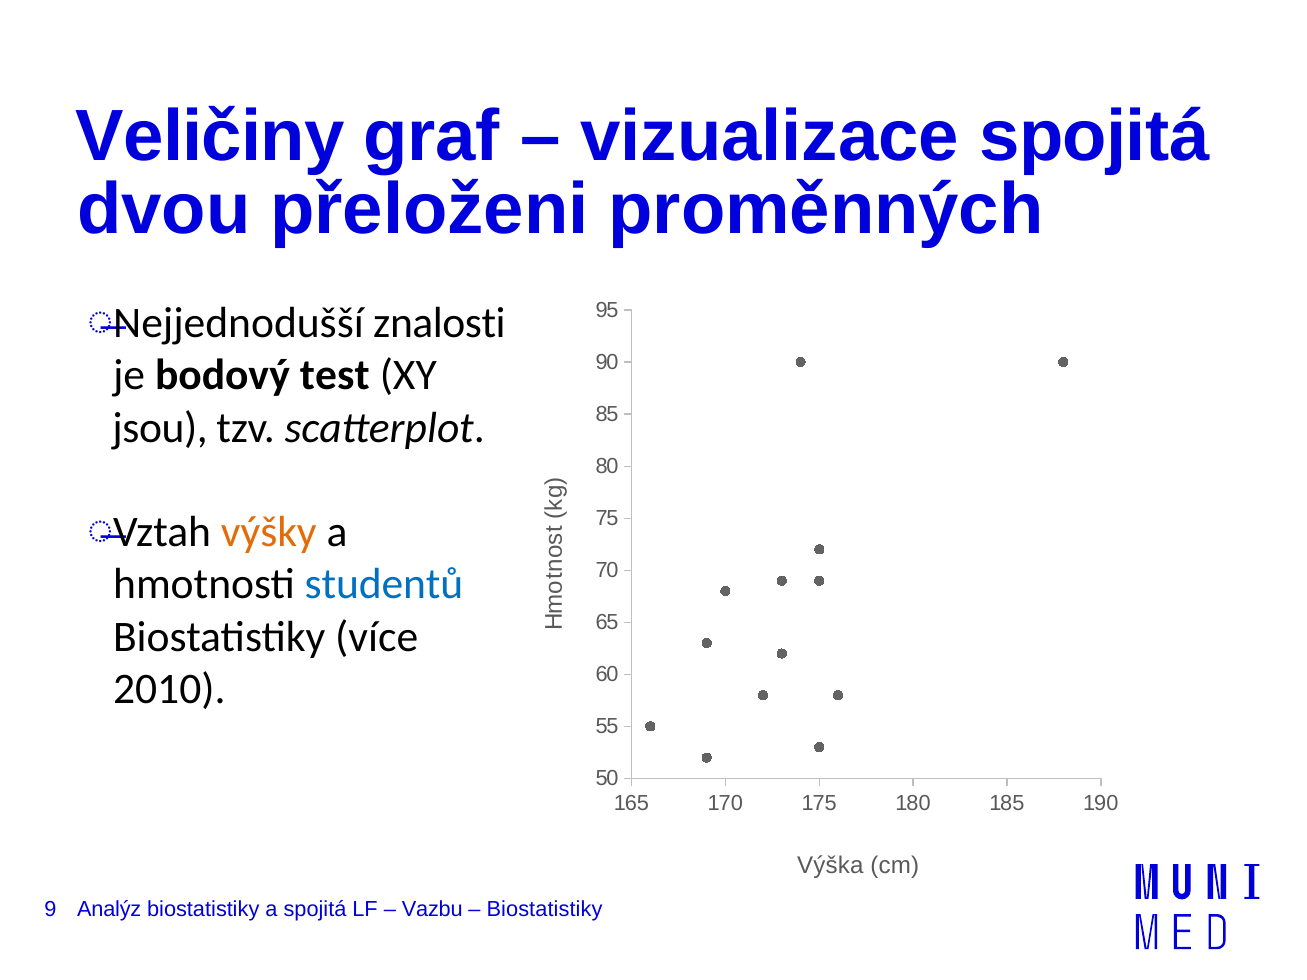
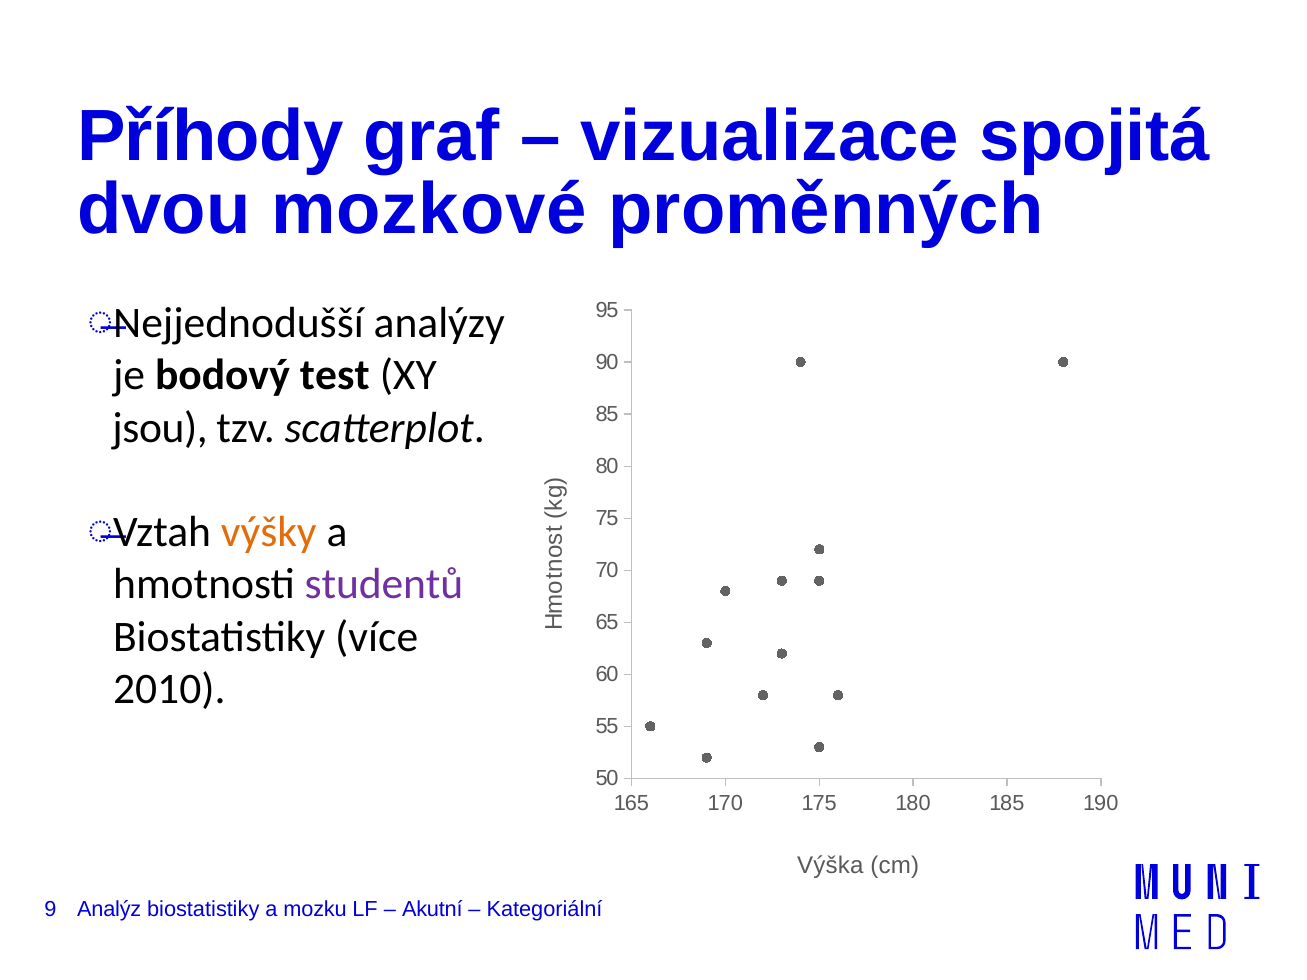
Veličiny: Veličiny -> Příhody (210, 137)
přeloženi: přeloženi -> mozkové (429, 210)
znalosti: znalosti -> analýzy (439, 323)
studentů colour: blue -> purple (384, 585)
a spojitá: spojitá -> mozku (315, 910)
Vazbu: Vazbu -> Akutní (432, 910)
Biostatistiky: Biostatistiky -> Kategoriální (545, 910)
